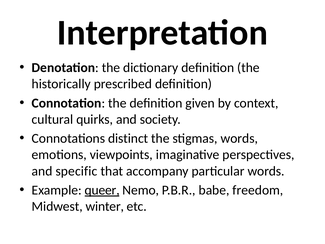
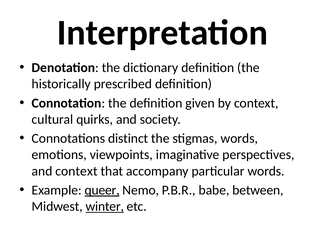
and specific: specific -> context (76, 171)
freedom: freedom -> between (258, 190)
winter underline: none -> present (105, 206)
